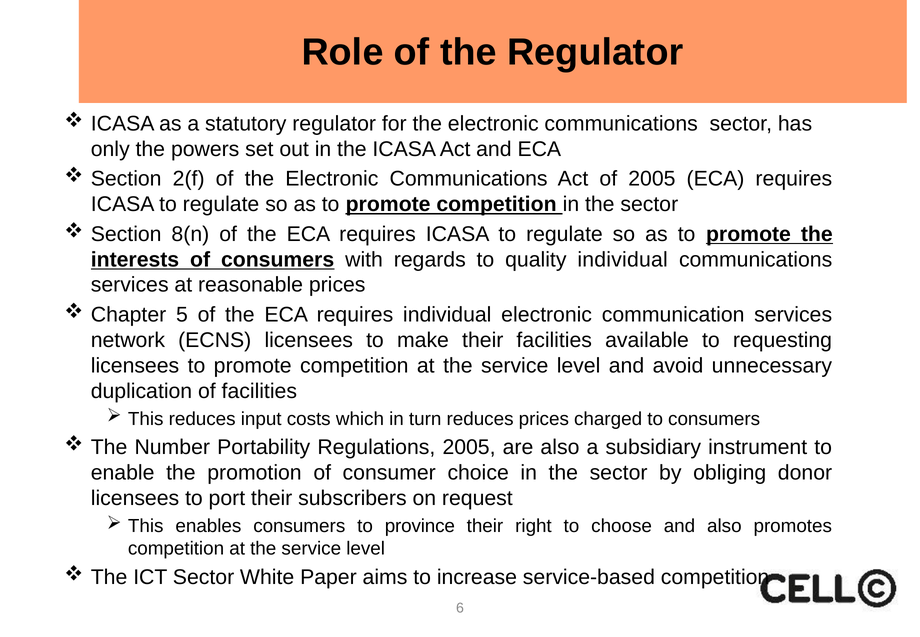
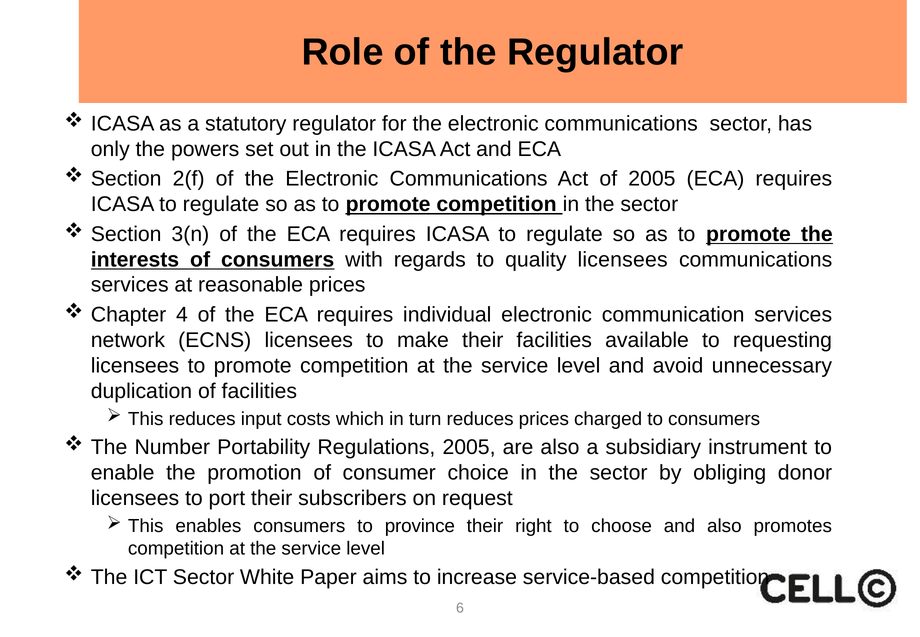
8(n: 8(n -> 3(n (190, 234)
quality individual: individual -> licensees (623, 259)
5: 5 -> 4 (182, 315)
